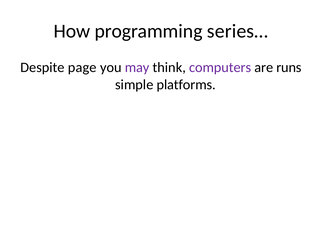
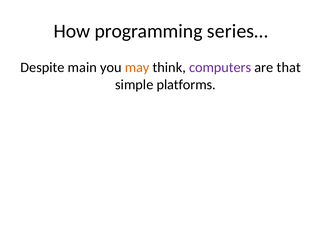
page: page -> main (82, 68)
may colour: purple -> orange (137, 68)
runs: runs -> that (289, 68)
